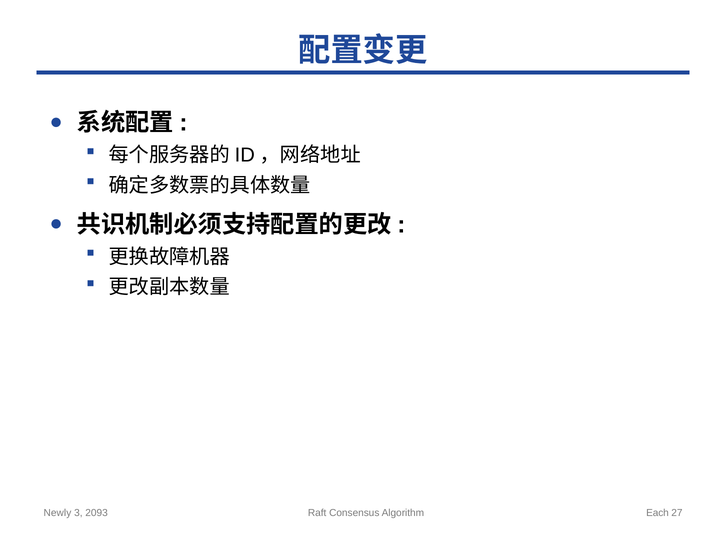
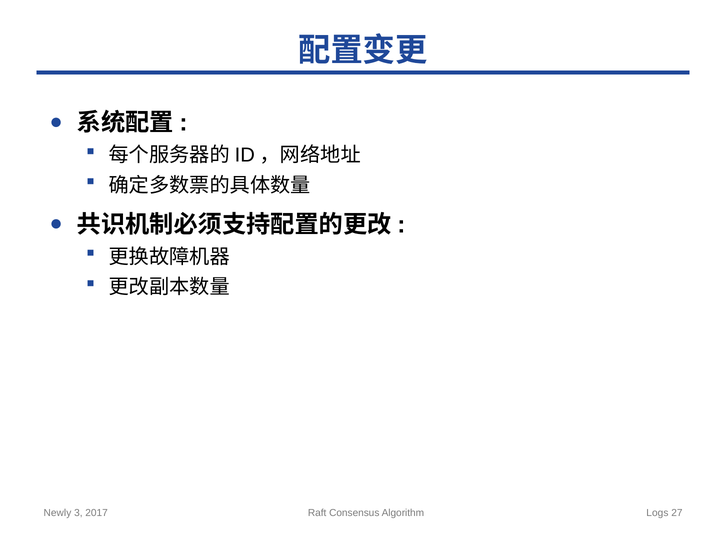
2093: 2093 -> 2017 (97, 513)
Each: Each -> Logs (657, 513)
